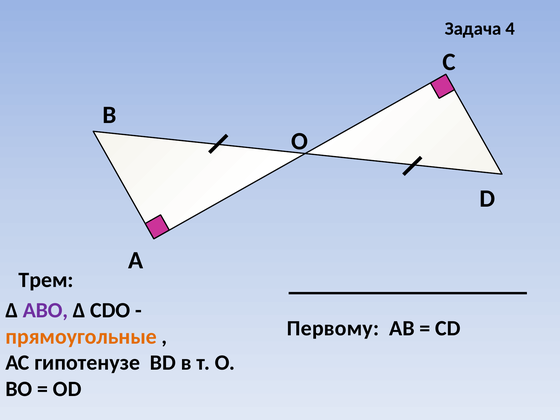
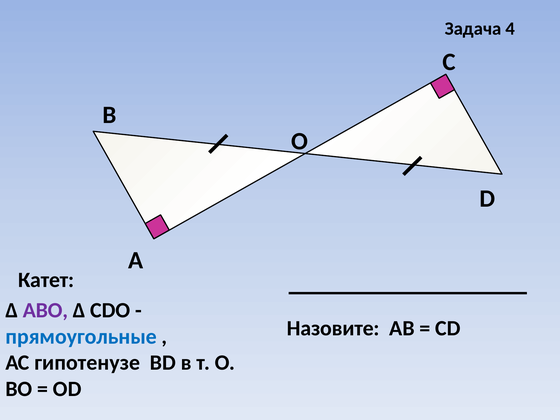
Трем: Трем -> Катет (46, 280)
Первому: Первому -> Назовите (333, 328)
прямоугольные colour: orange -> blue (81, 337)
